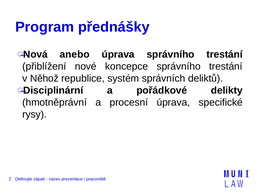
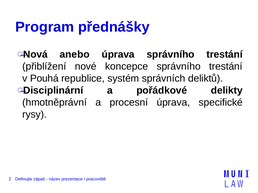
Něhož: Něhož -> Pouhá (44, 79)
